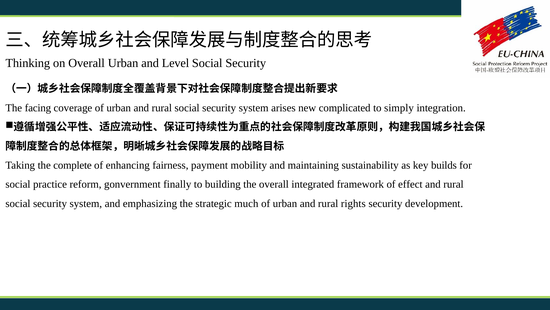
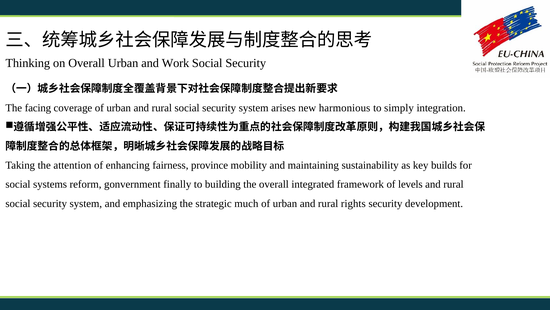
Level: Level -> Work (176, 63)
complicated: complicated -> harmonious (345, 108)
complete: complete -> attention (72, 165)
payment: payment -> province (210, 165)
practice: practice -> systems (50, 184)
effect: effect -> levels (410, 184)
